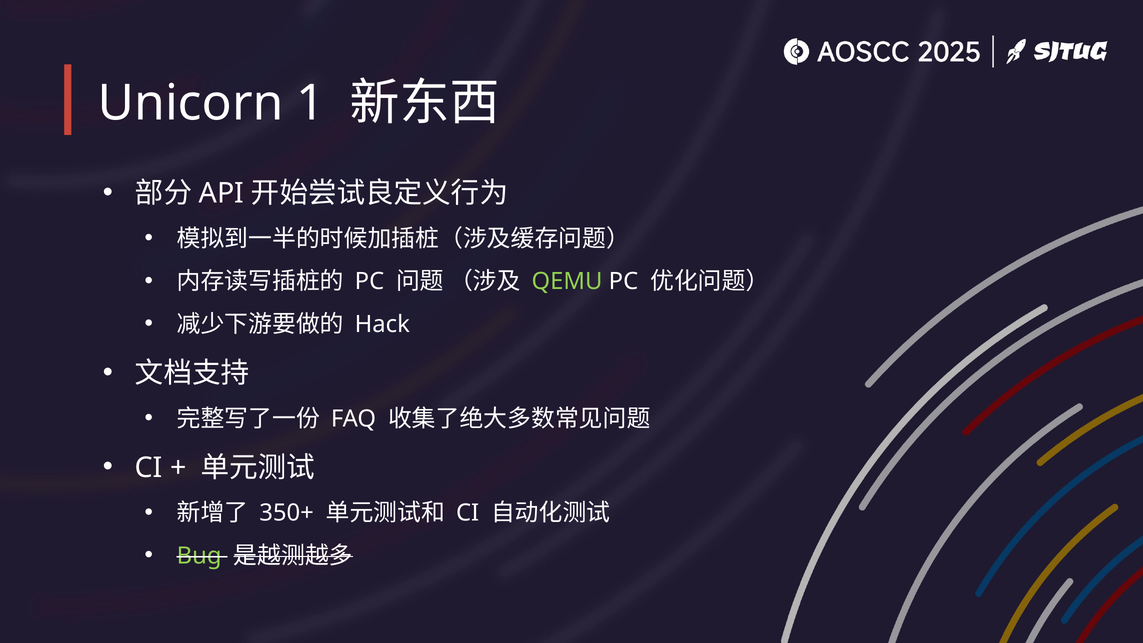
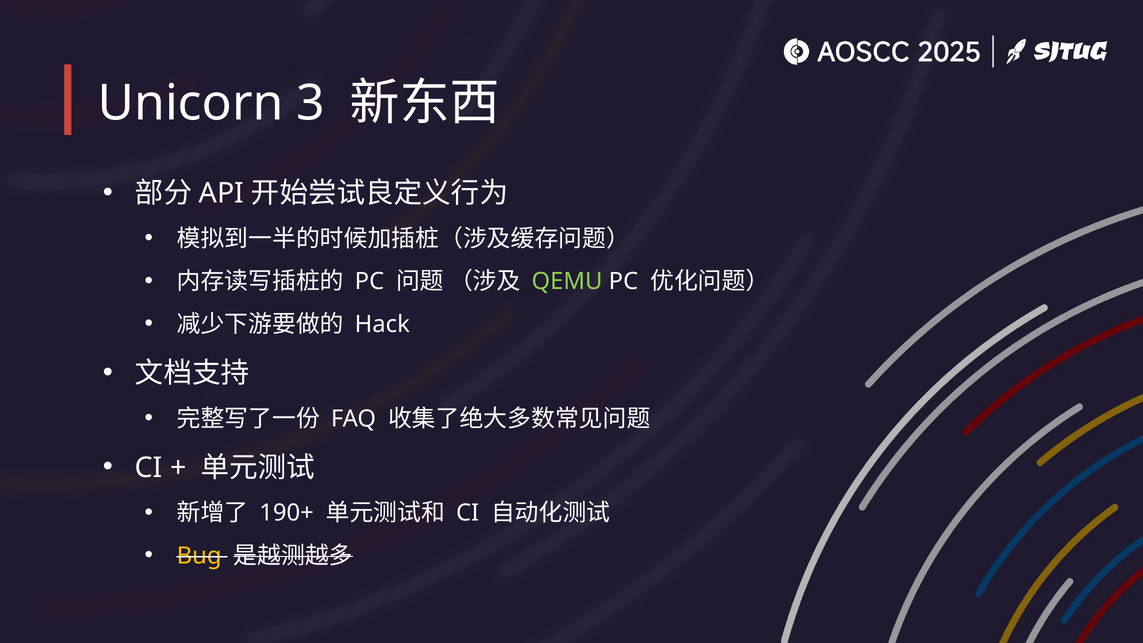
1: 1 -> 3 (311, 103)
350+: 350+ -> 190+ (287, 513)
Bug colour: light green -> yellow (199, 556)
